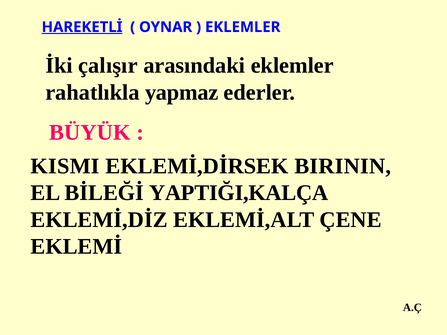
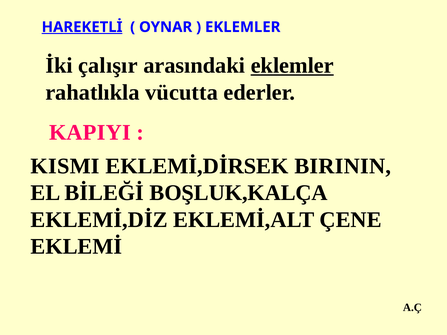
eklemler underline: none -> present (292, 66)
yapmaz: yapmaz -> vücutta (182, 92)
BÜYÜK: BÜYÜK -> KAPIYI (90, 133)
YAPTIĞI,KALÇA: YAPTIĞI,KALÇA -> BOŞLUK,KALÇA (239, 193)
